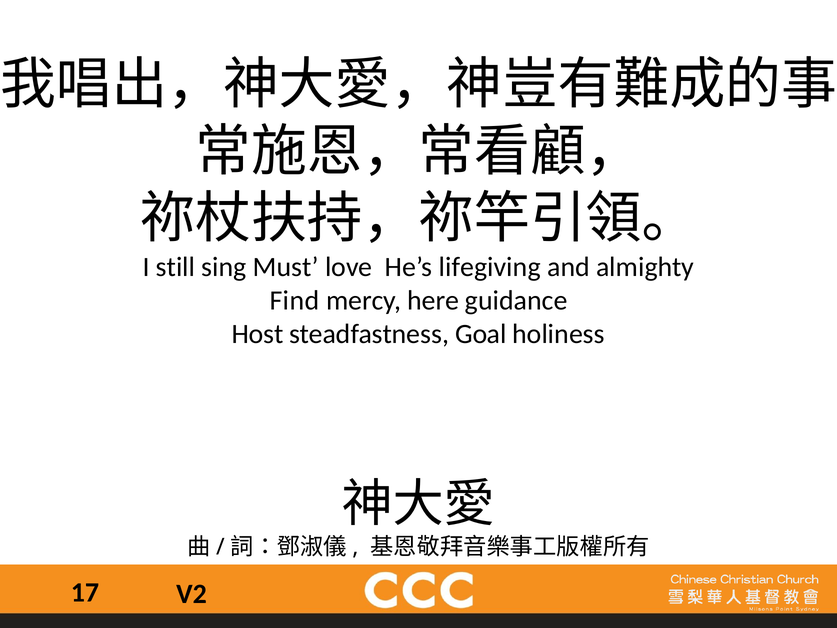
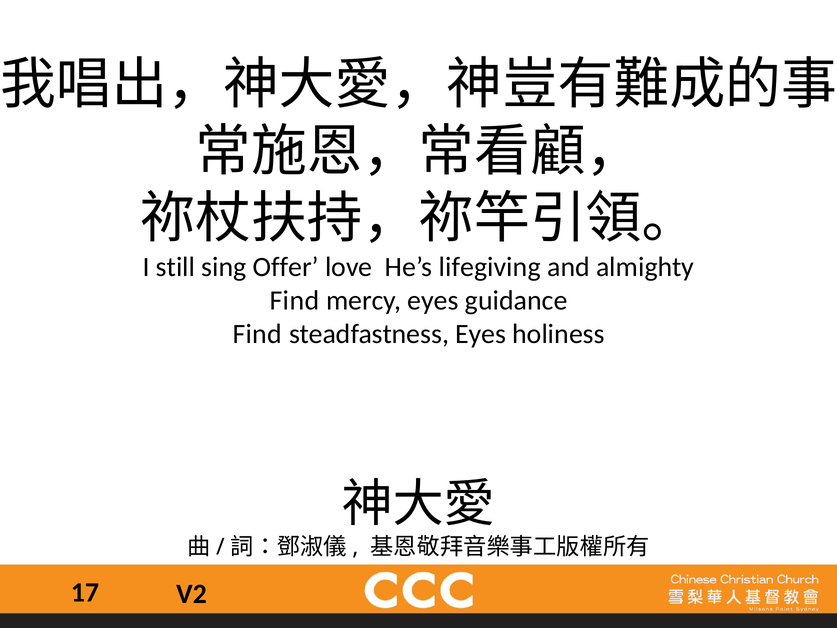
Must: Must -> Offer (286, 267)
mercy here: here -> eyes (433, 300)
Host: Host -> Find (257, 334)
steadfastness Goal: Goal -> Eyes (481, 334)
